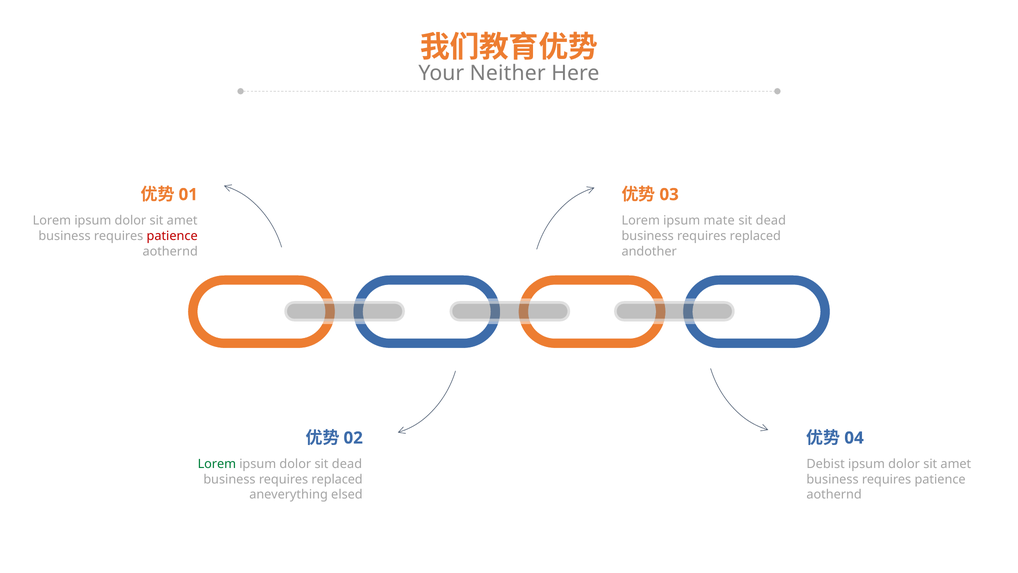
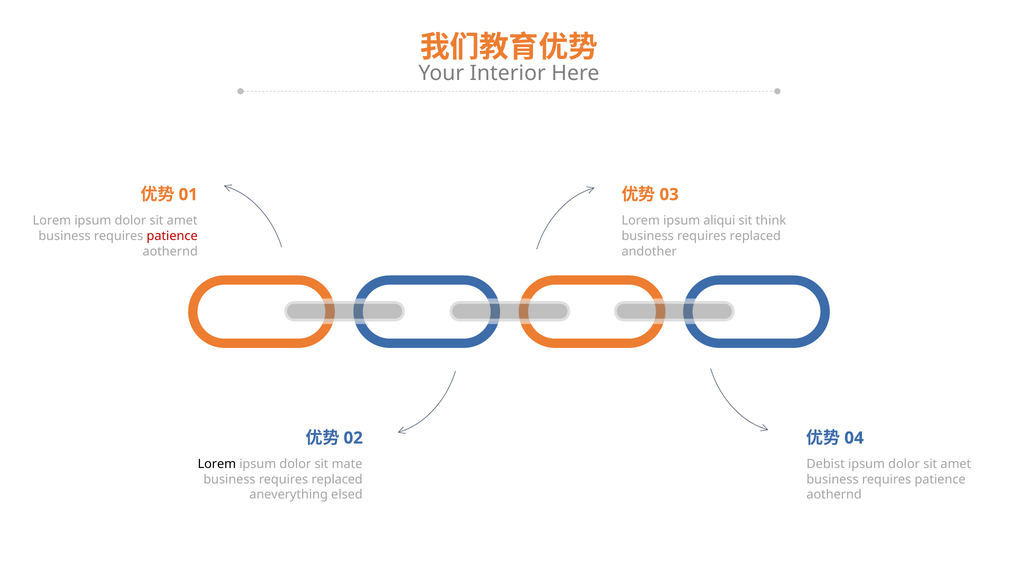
Neither: Neither -> Interior (508, 73)
mate: mate -> aliqui (719, 221)
dead: dead -> think (771, 221)
Lorem colour: green -> black (217, 464)
dolor sit dead: dead -> mate (347, 464)
